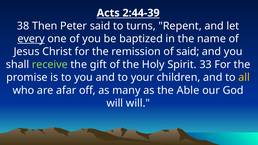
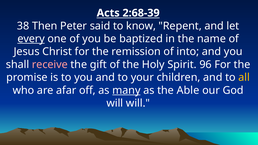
2:44-39: 2:44-39 -> 2:68-39 (141, 13)
turns: turns -> know (141, 26)
of said: said -> into (188, 52)
receive colour: light green -> pink (50, 65)
33: 33 -> 96 (206, 65)
many underline: none -> present (126, 90)
